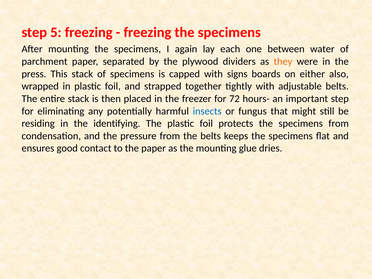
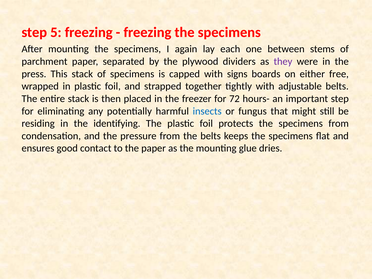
water: water -> stems (322, 49)
they colour: orange -> purple (283, 61)
also: also -> free (339, 74)
